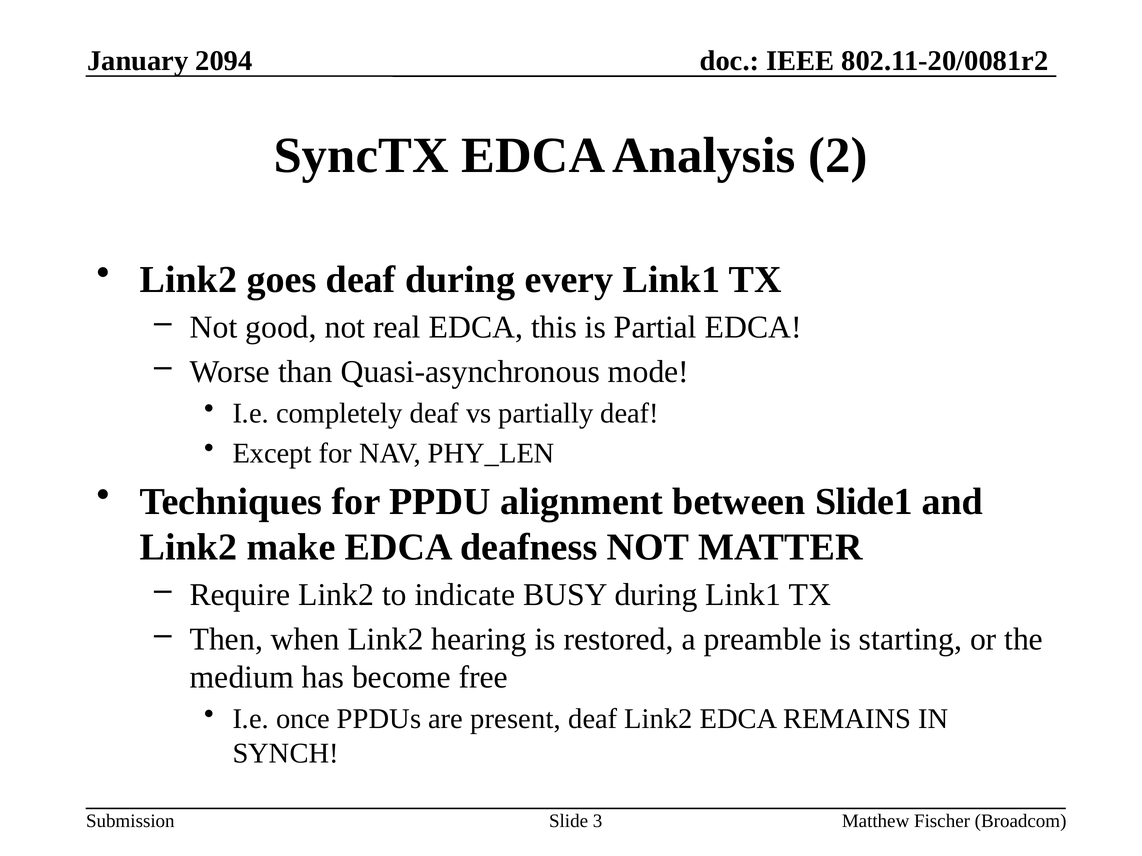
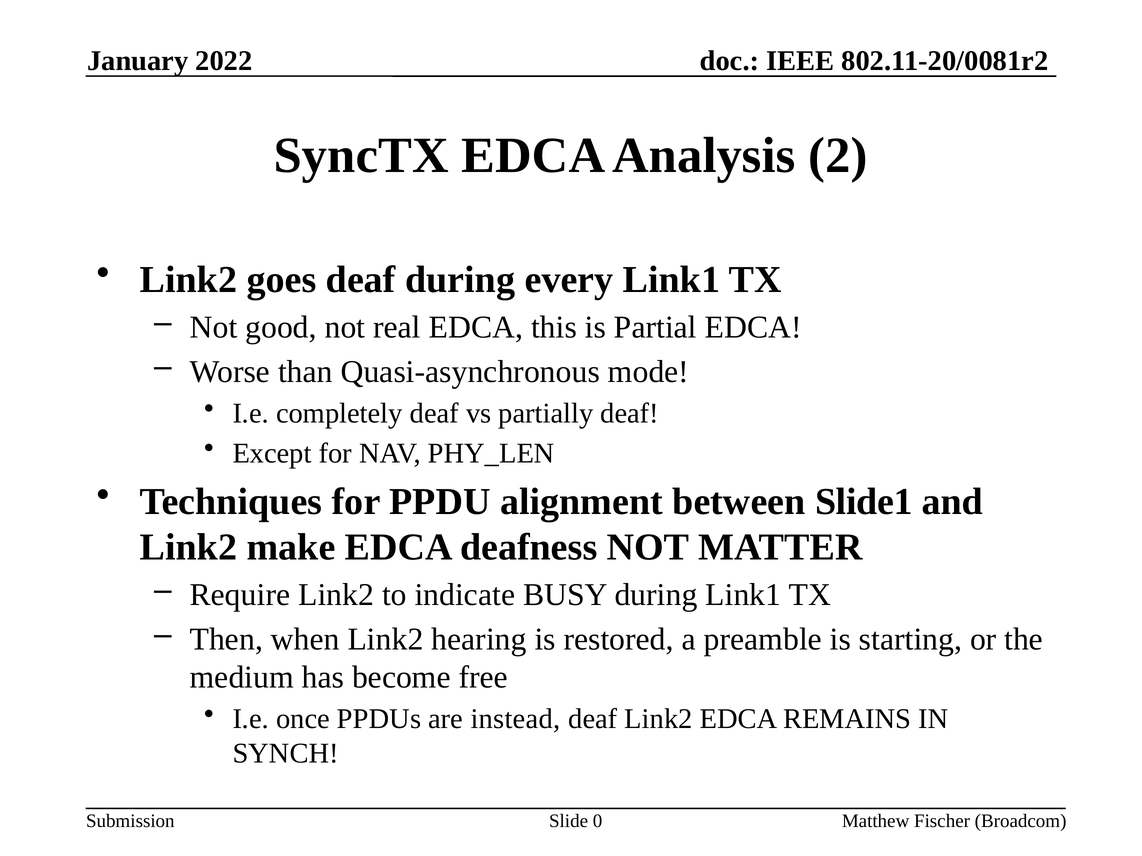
2094: 2094 -> 2022 (224, 61)
present: present -> instead (516, 719)
3: 3 -> 0 (598, 821)
